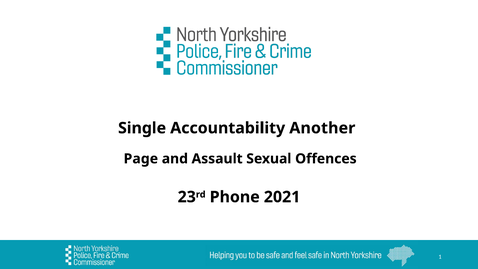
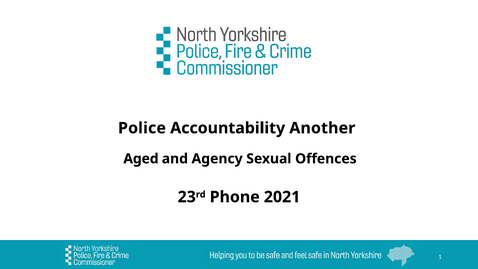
Single: Single -> Police (142, 128)
Page: Page -> Aged (141, 159)
Assault: Assault -> Agency (217, 159)
